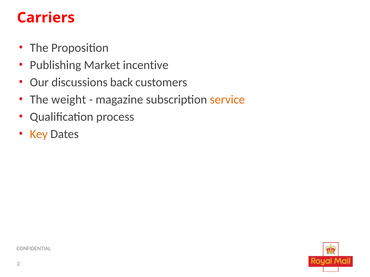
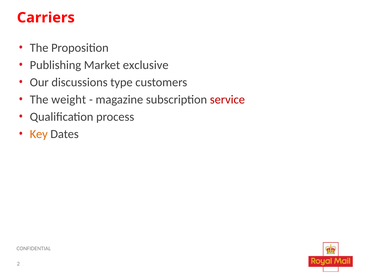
incentive: incentive -> exclusive (146, 65)
back: back -> type (121, 82)
service colour: orange -> red (227, 100)
